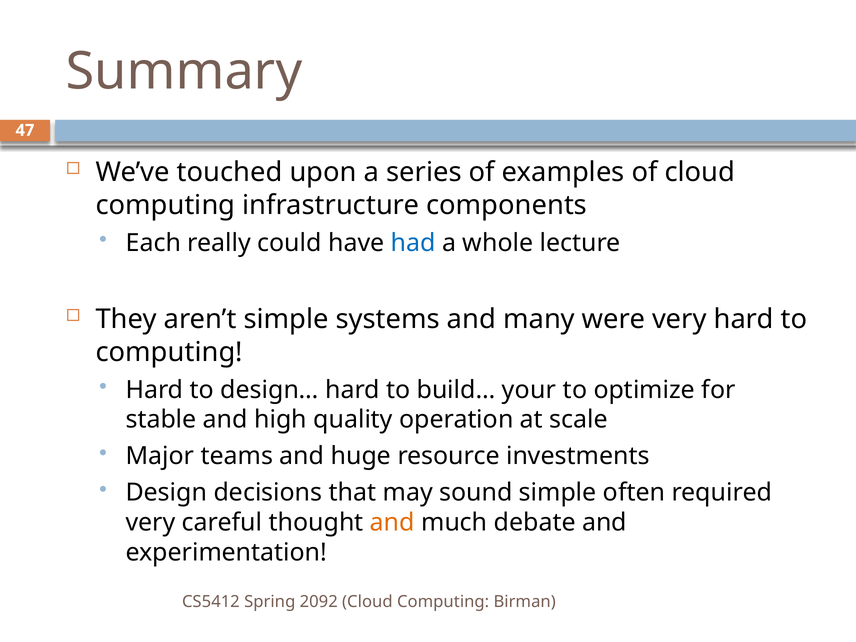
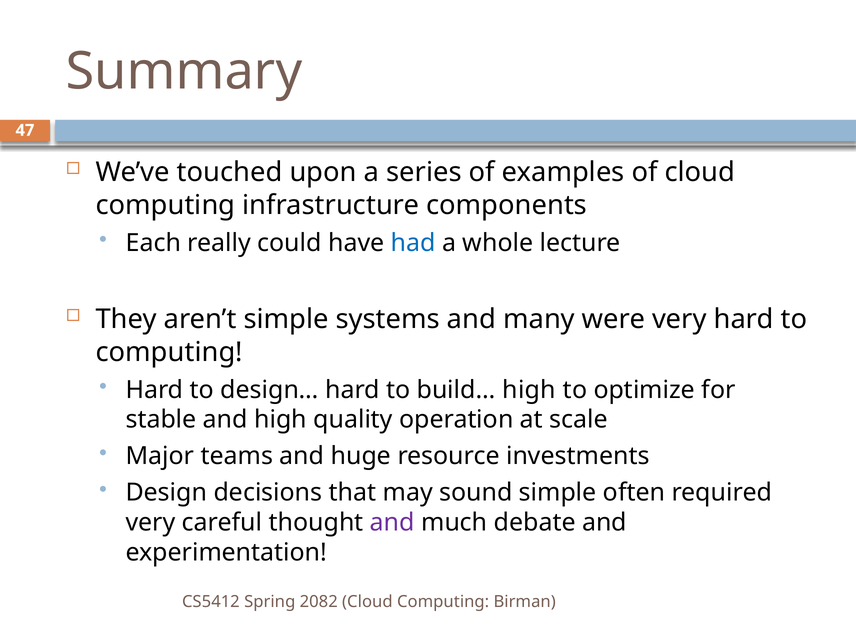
build… your: your -> high (529, 390)
and colour: orange -> purple (392, 523)
2092: 2092 -> 2082 (319, 602)
